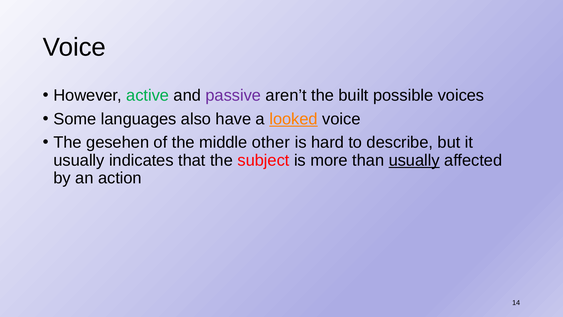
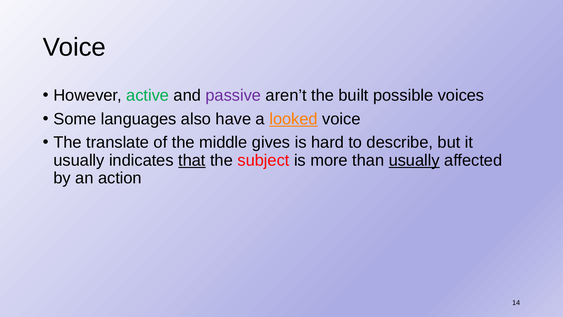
gesehen: gesehen -> translate (118, 142)
other: other -> gives (271, 142)
that underline: none -> present (192, 160)
